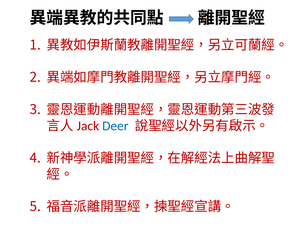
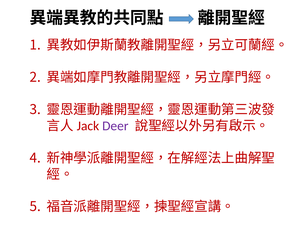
Deer colour: blue -> purple (115, 126)
